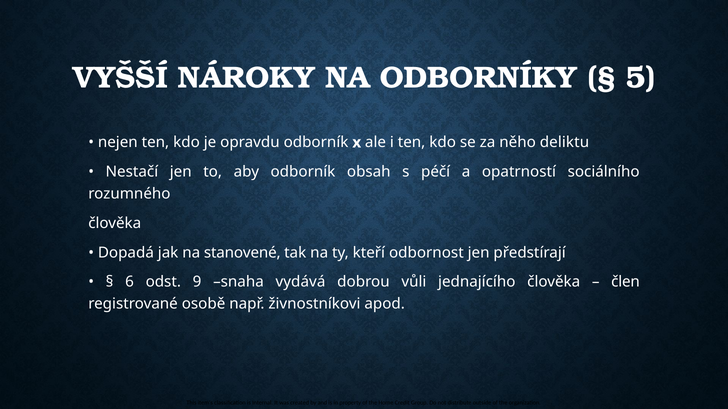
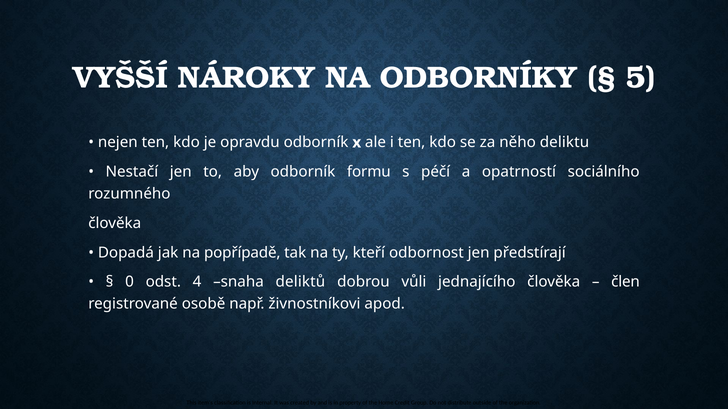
obsah: obsah -> formu (369, 172)
stanovené: stanovené -> popřípadě (242, 253)
6: 6 -> 0 (130, 282)
9: 9 -> 4 (197, 282)
vydává: vydává -> deliktů (300, 282)
